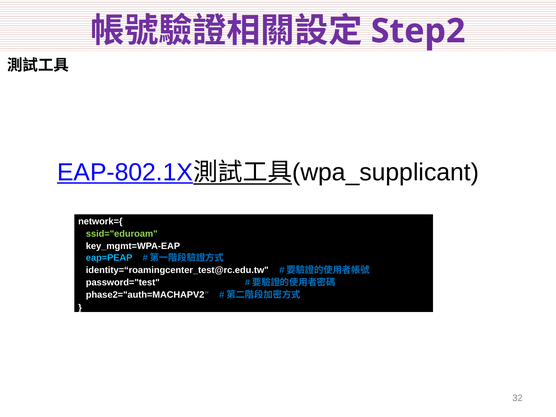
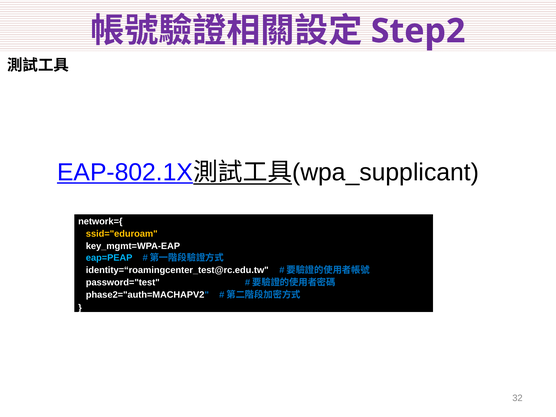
ssid="eduroam colour: light green -> yellow (122, 234)
